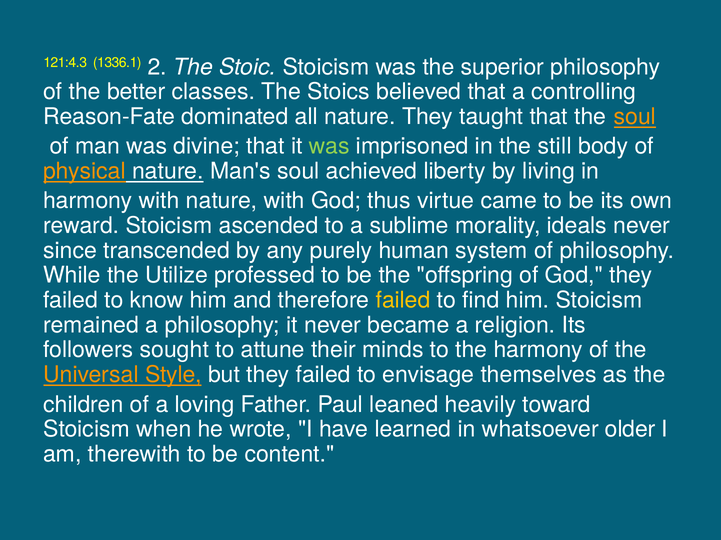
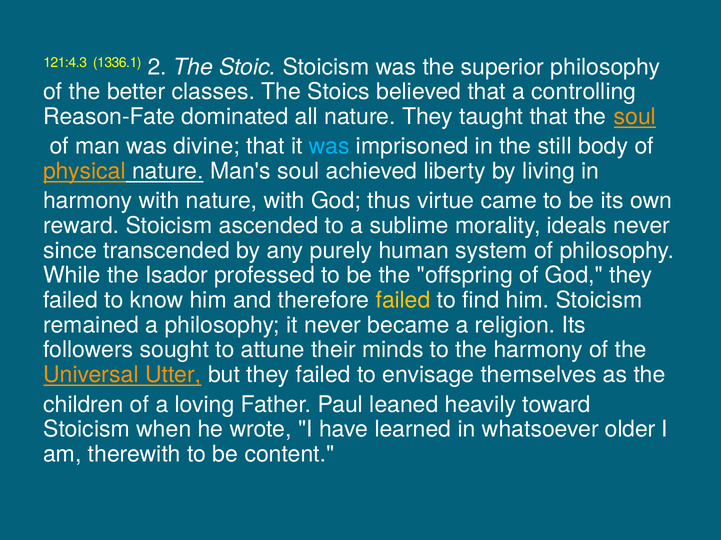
was colour: light green -> light blue (329, 147)
Utilize: Utilize -> Isador (177, 276)
Style: Style -> Utter (173, 375)
